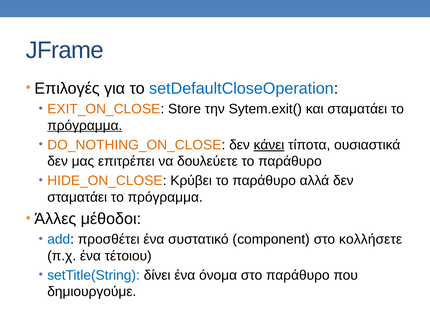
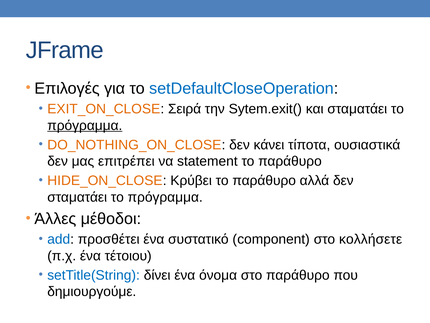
Store: Store -> Σειρά (185, 109)
κάνει underline: present -> none (269, 145)
δουλεύετε: δουλεύετε -> statement (207, 161)
